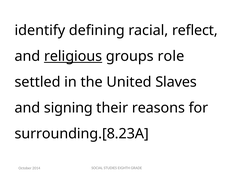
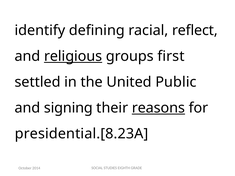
role: role -> first (171, 56)
Slaves: Slaves -> Public (176, 82)
reasons underline: none -> present (158, 108)
surrounding.[8.23A: surrounding.[8.23A -> presidential.[8.23A (82, 134)
